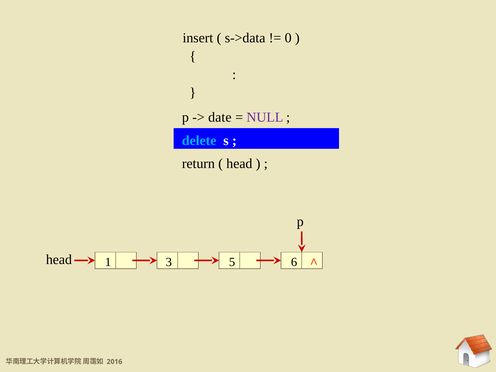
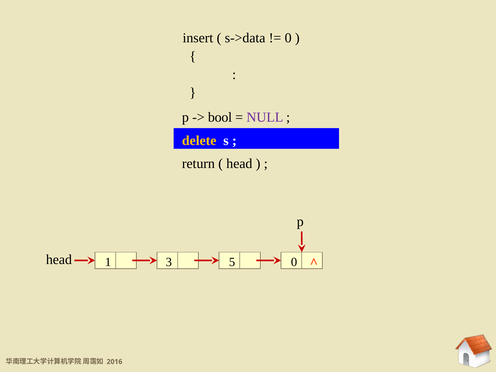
date: date -> bool (220, 117)
delete colour: light blue -> yellow (199, 141)
5 6: 6 -> 0 (294, 262)
